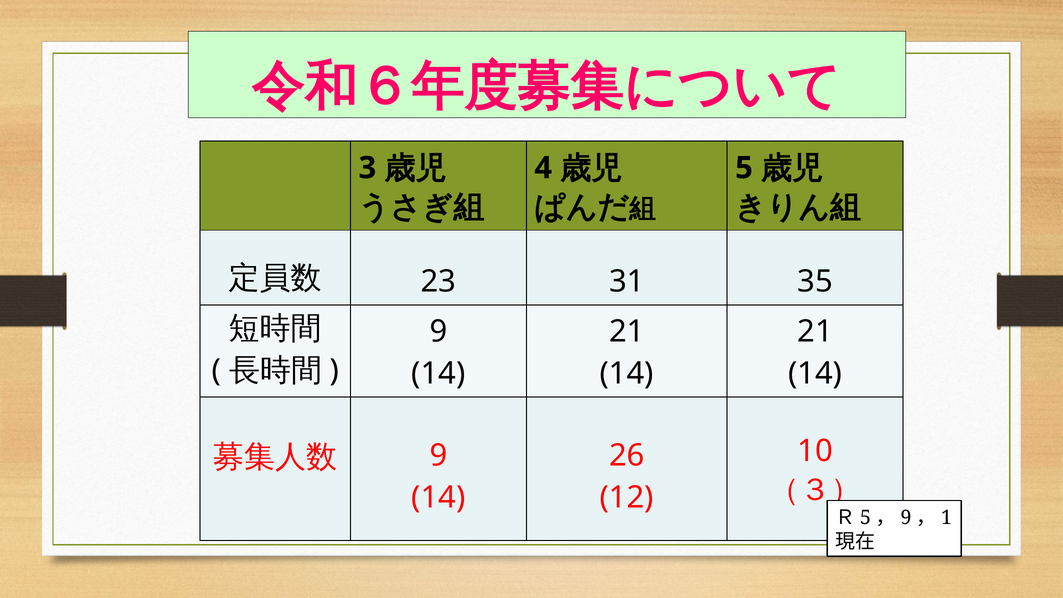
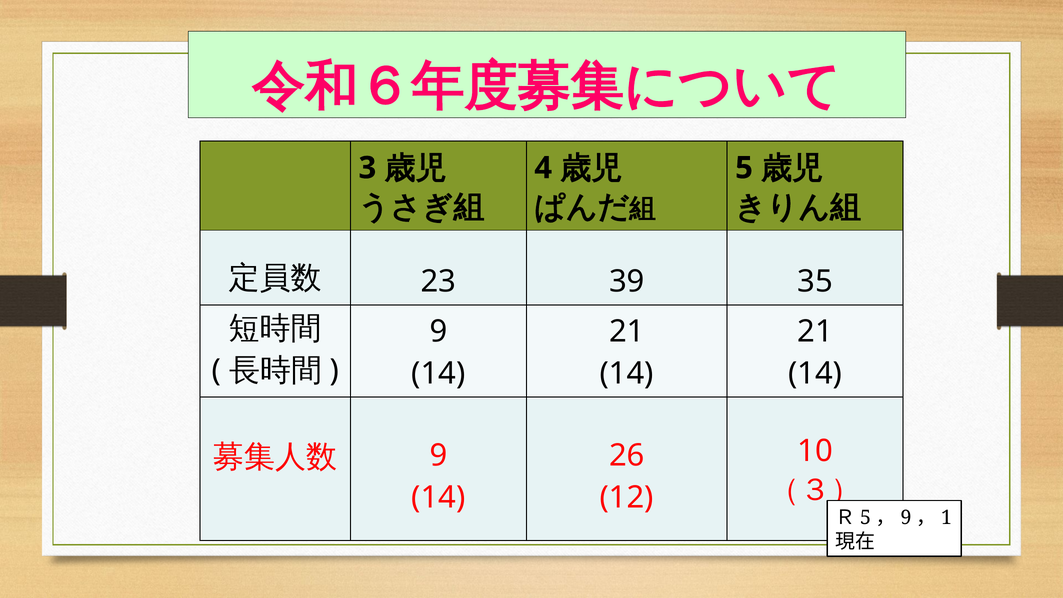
31: 31 -> 39 (627, 282)
